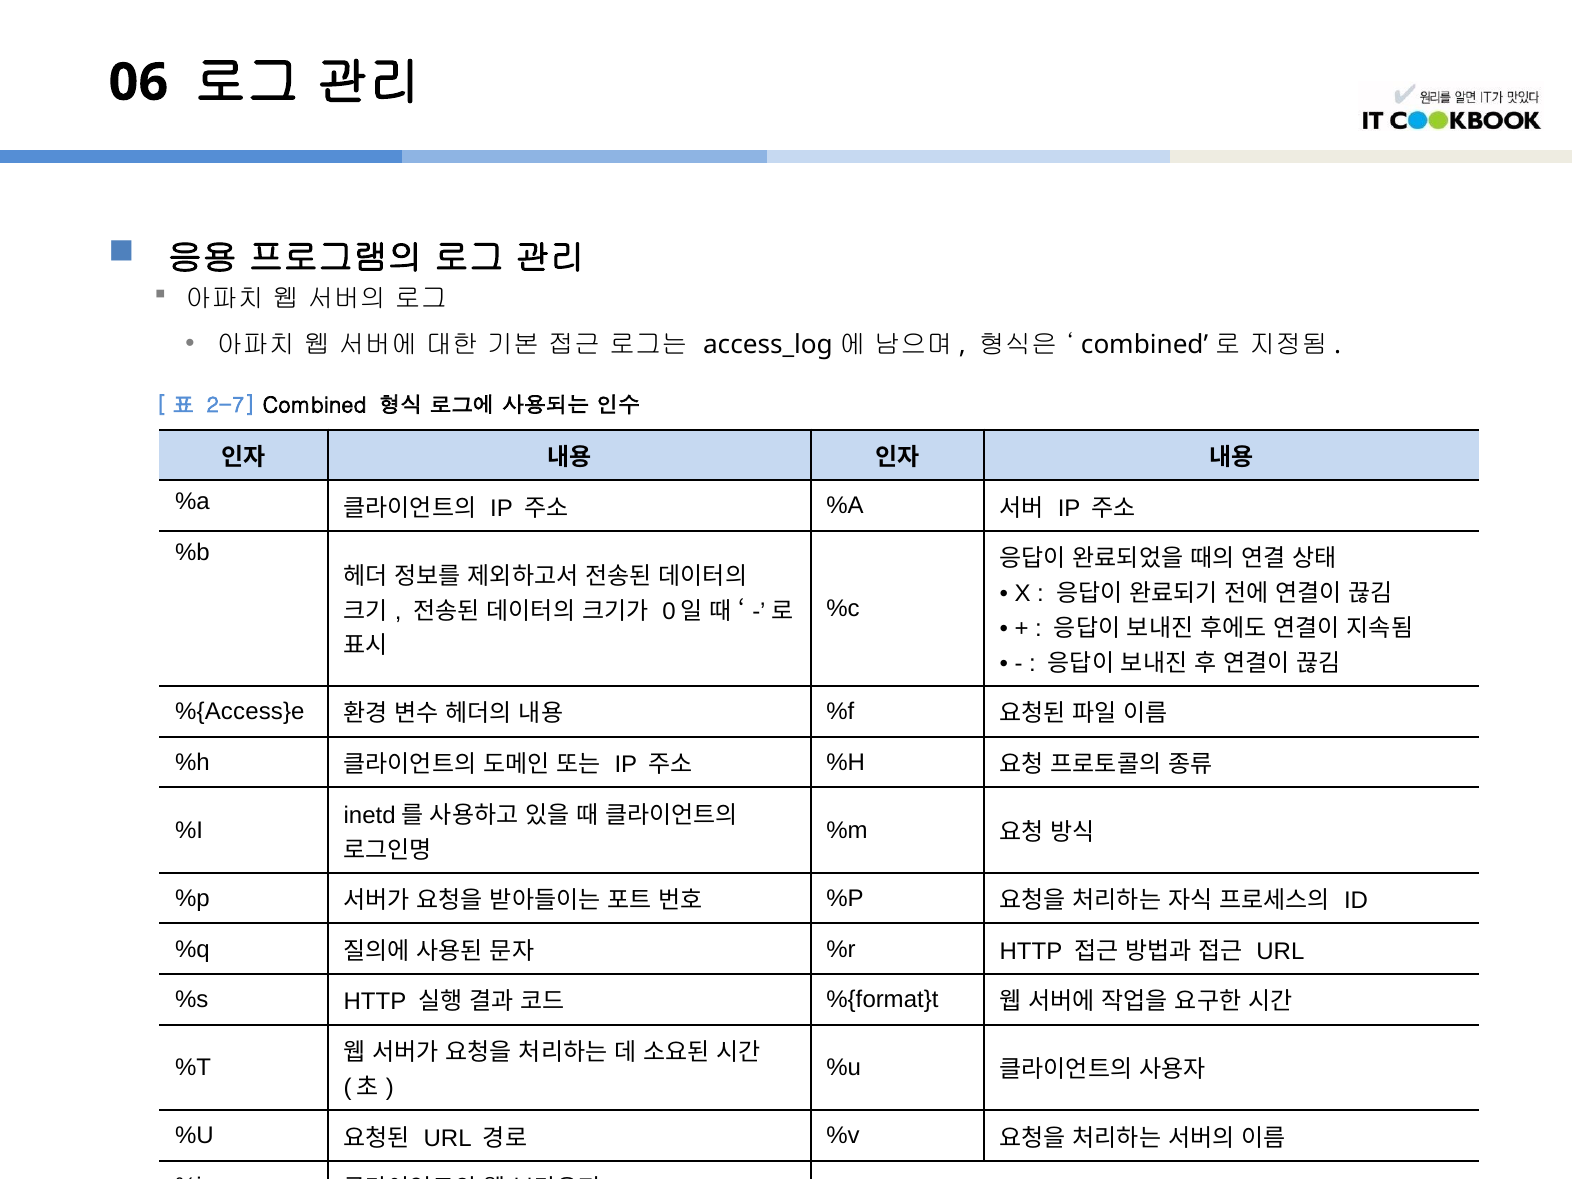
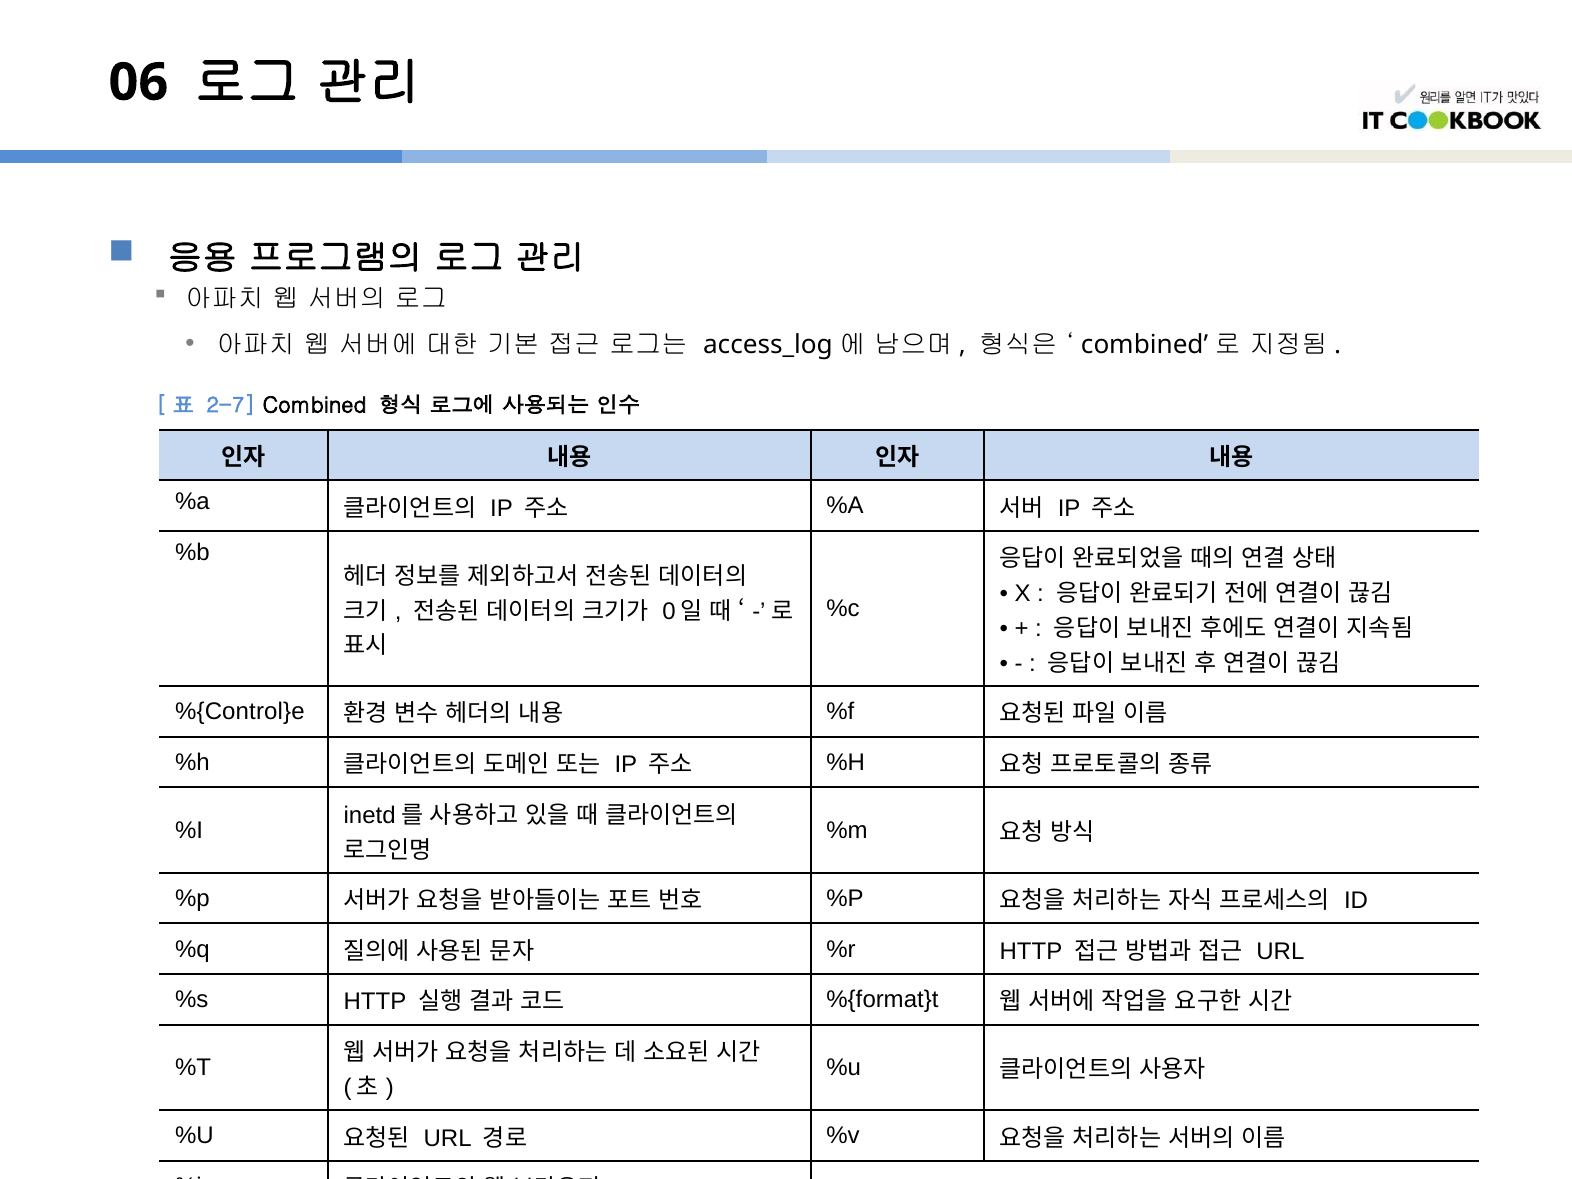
%{Access}e: %{Access}e -> %{Control}e (240, 712)
